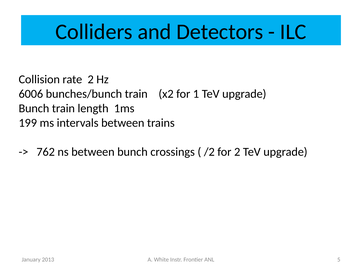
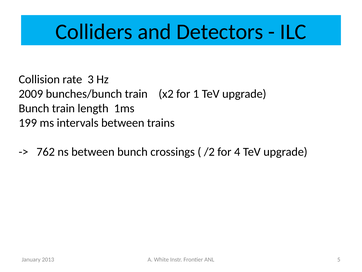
rate 2: 2 -> 3 (91, 79)
6006: 6006 -> 2009 (31, 94)
for 2: 2 -> 4 (237, 152)
